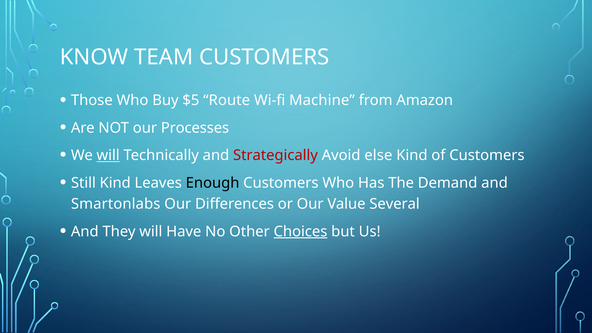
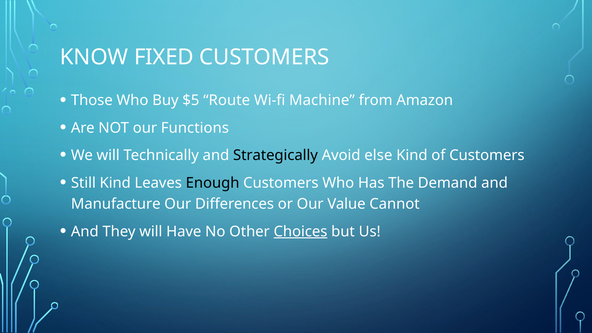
TEAM: TEAM -> FIXED (164, 57)
Processes: Processes -> Functions (195, 128)
will underline: present -> none (108, 155)
Strategically colour: red -> black (275, 155)
Smartonlabs: Smartonlabs -> Manufacture (116, 204)
Several: Several -> Cannot (395, 204)
